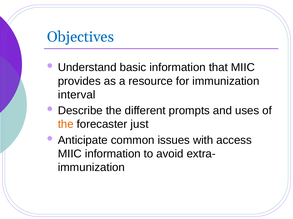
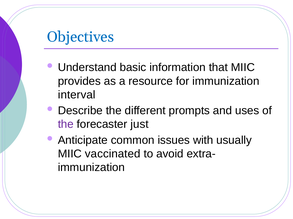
the colour: orange -> purple (66, 125)
access: access -> usually (234, 141)
MIIC information: information -> vaccinated (113, 154)
